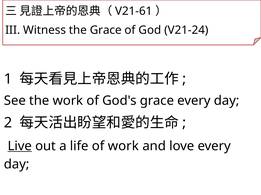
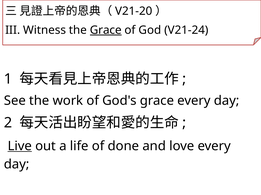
V21-61: V21-61 -> V21-20 (134, 11)
Grace underline: none -> present (106, 30)
of work: work -> done (123, 146)
